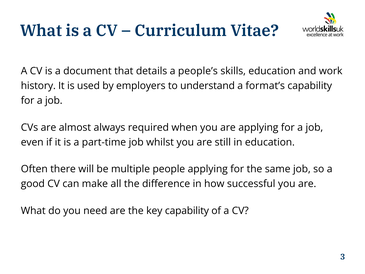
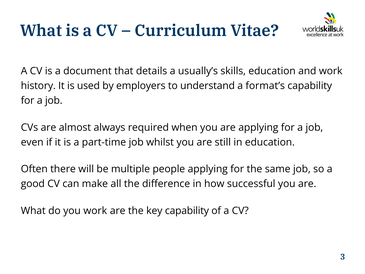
people’s: people’s -> usually’s (198, 71)
you need: need -> work (95, 210)
